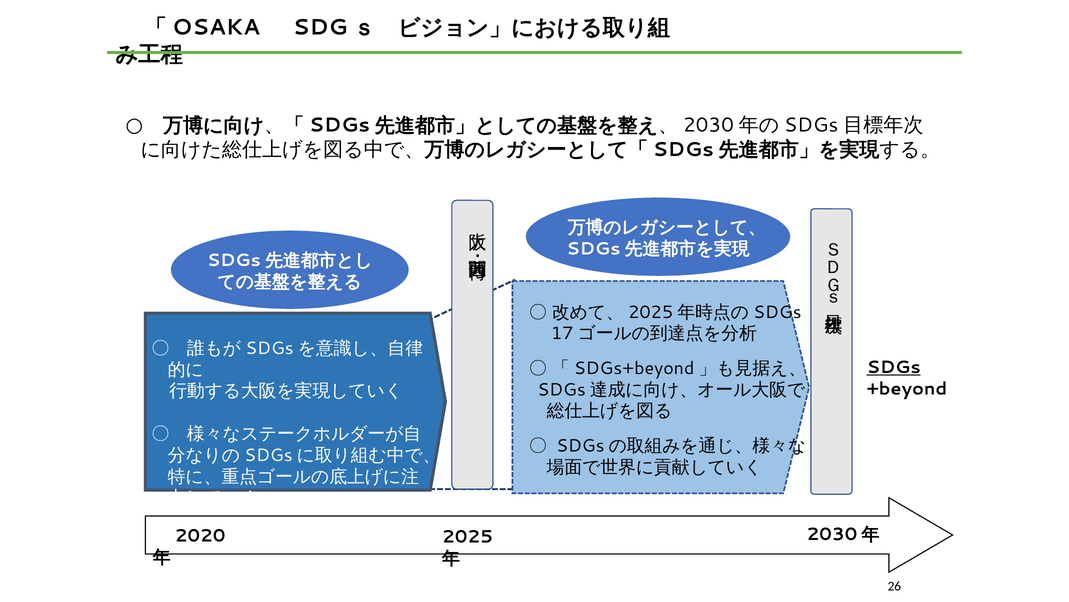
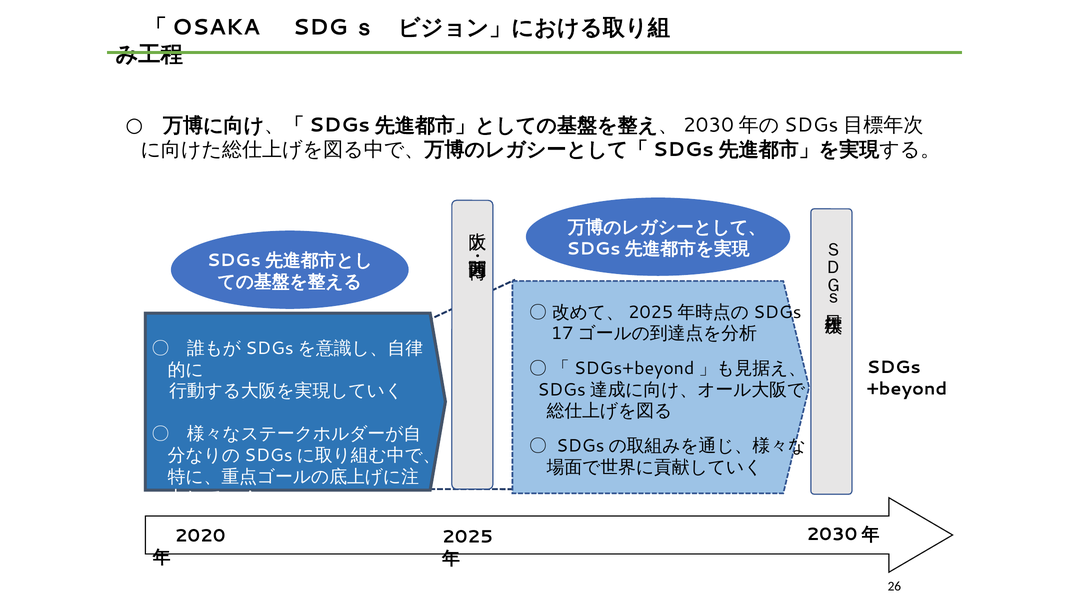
SDGs underline: present -> none (894, 367)
